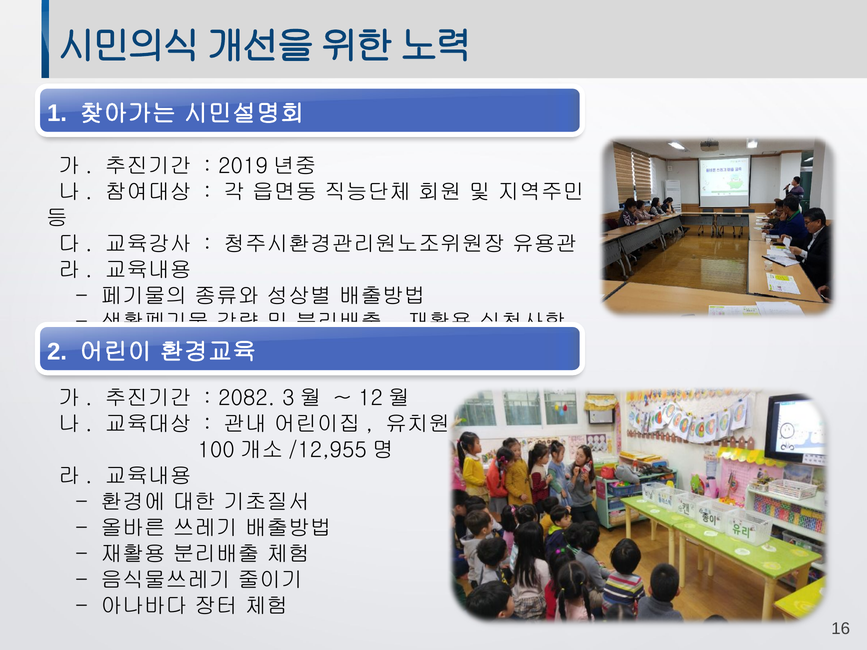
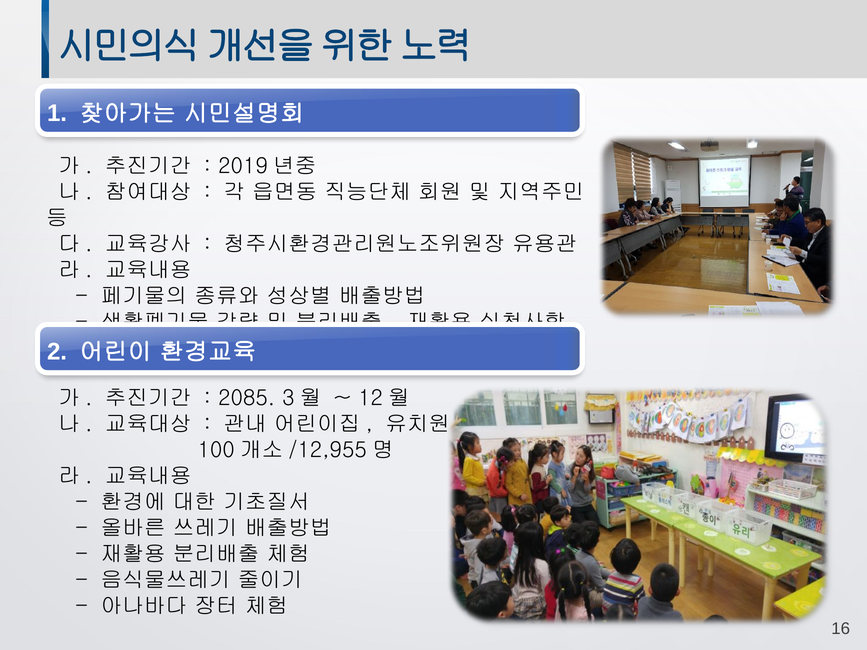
2082: 2082 -> 2085 (247, 398)
